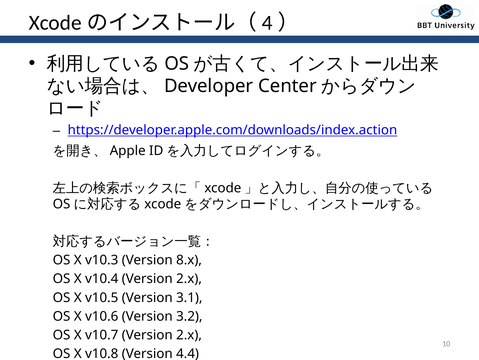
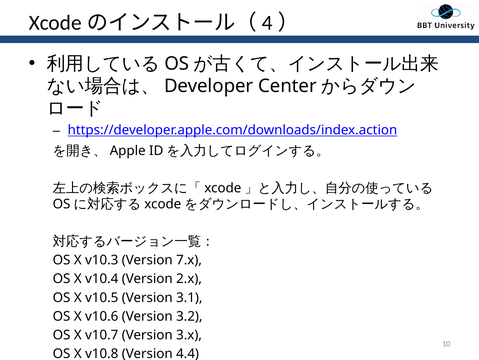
8.x: 8.x -> 7.x (189, 260)
v10.7 Version 2.x: 2.x -> 3.x (189, 334)
